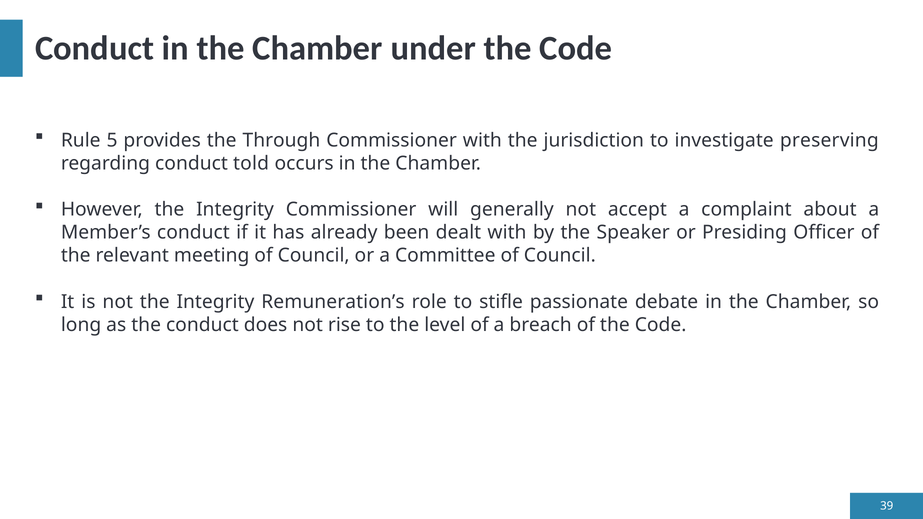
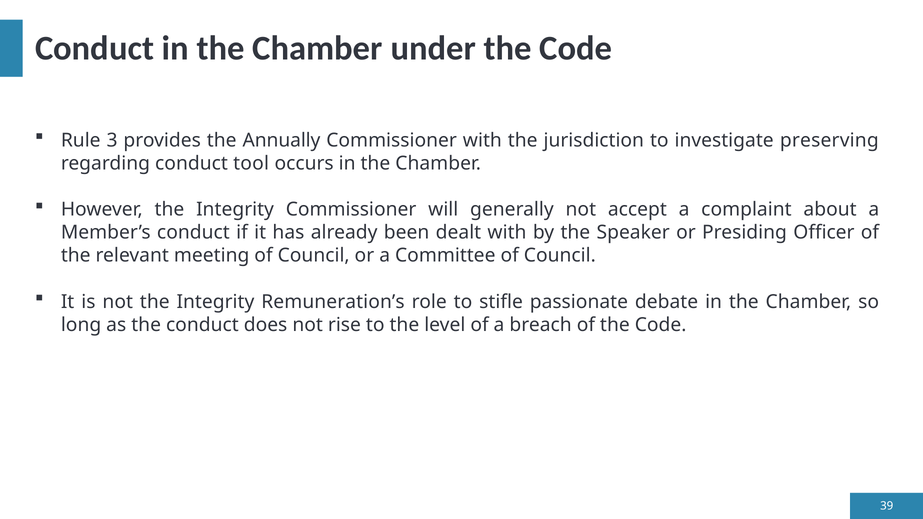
5: 5 -> 3 (112, 140)
Through: Through -> Annually (282, 140)
told: told -> tool (251, 163)
